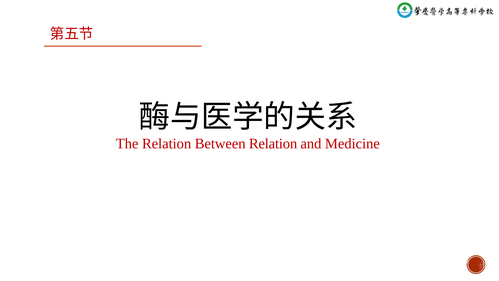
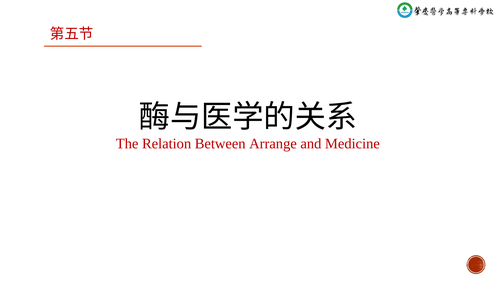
Between Relation: Relation -> Arrange (273, 143)
